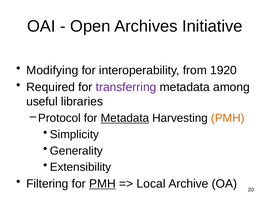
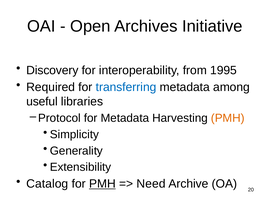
Modifying: Modifying -> Discovery (52, 70)
1920: 1920 -> 1995 (224, 70)
transferring colour: purple -> blue (126, 87)
Metadata underline: present -> none (125, 118)
Filtering: Filtering -> Catalog (47, 183)
Local: Local -> Need (151, 183)
